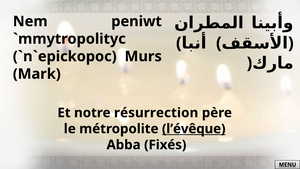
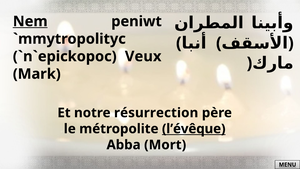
Nem underline: none -> present (30, 21)
Murs: Murs -> Veux (143, 56)
Fixés: Fixés -> Mort (165, 145)
